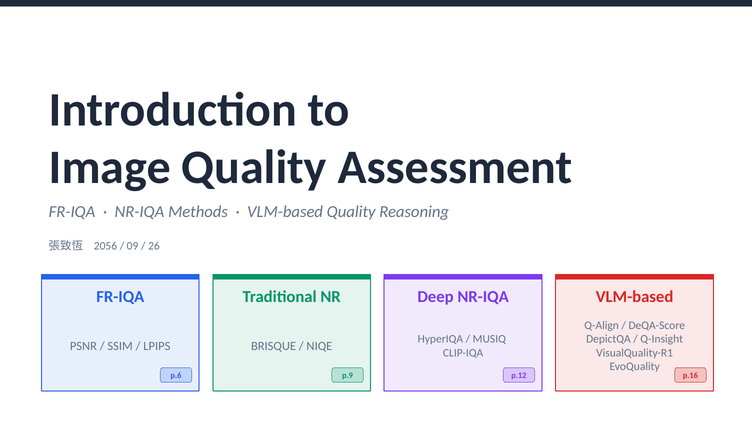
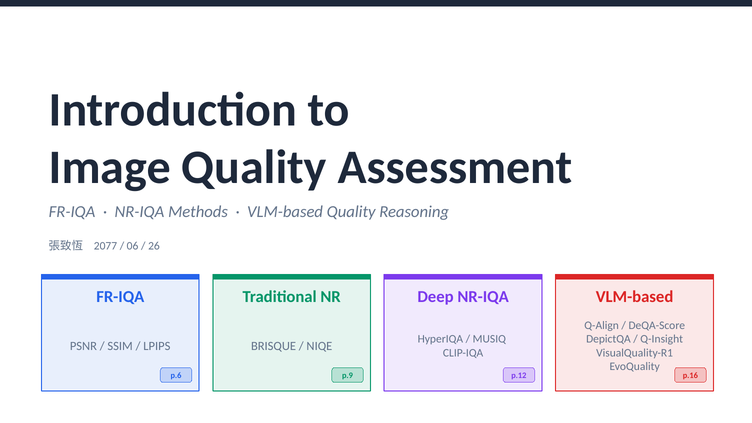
2056: 2056 -> 2077 (105, 246)
09: 09 -> 06 (133, 246)
